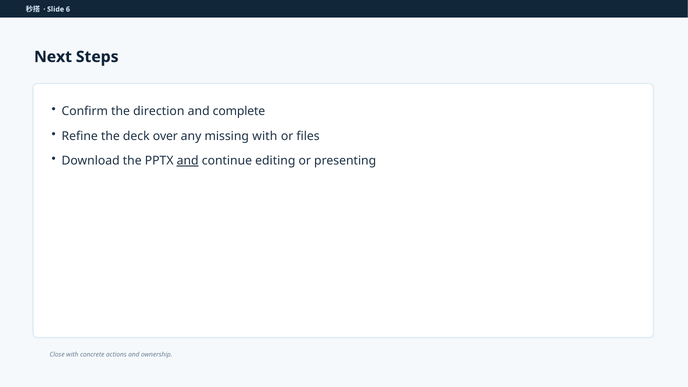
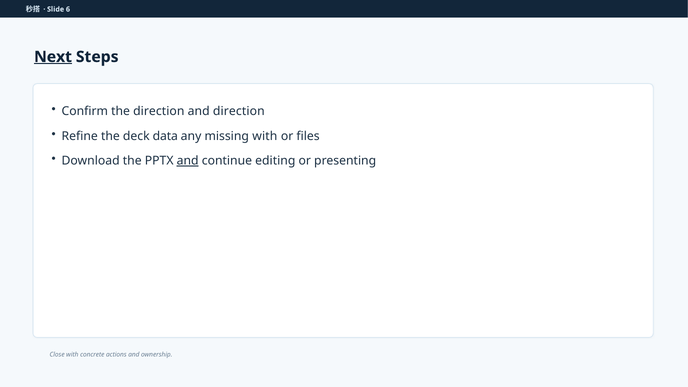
Next underline: none -> present (53, 57)
and complete: complete -> direction (239, 111)
over: over -> data (165, 136)
